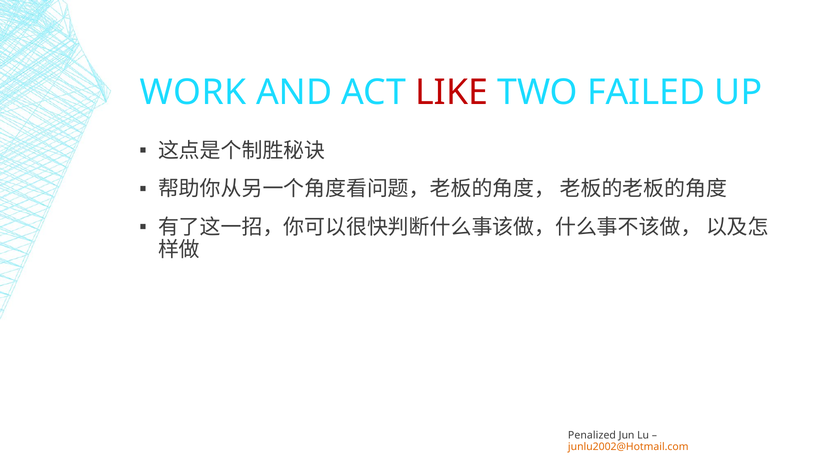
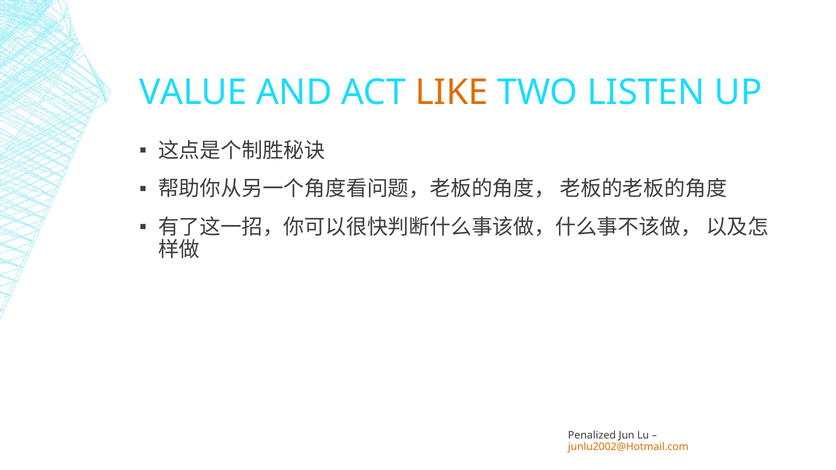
WORK: WORK -> VALUE (193, 92)
LIKE colour: red -> orange (452, 92)
FAILED: FAILED -> LISTEN (646, 92)
